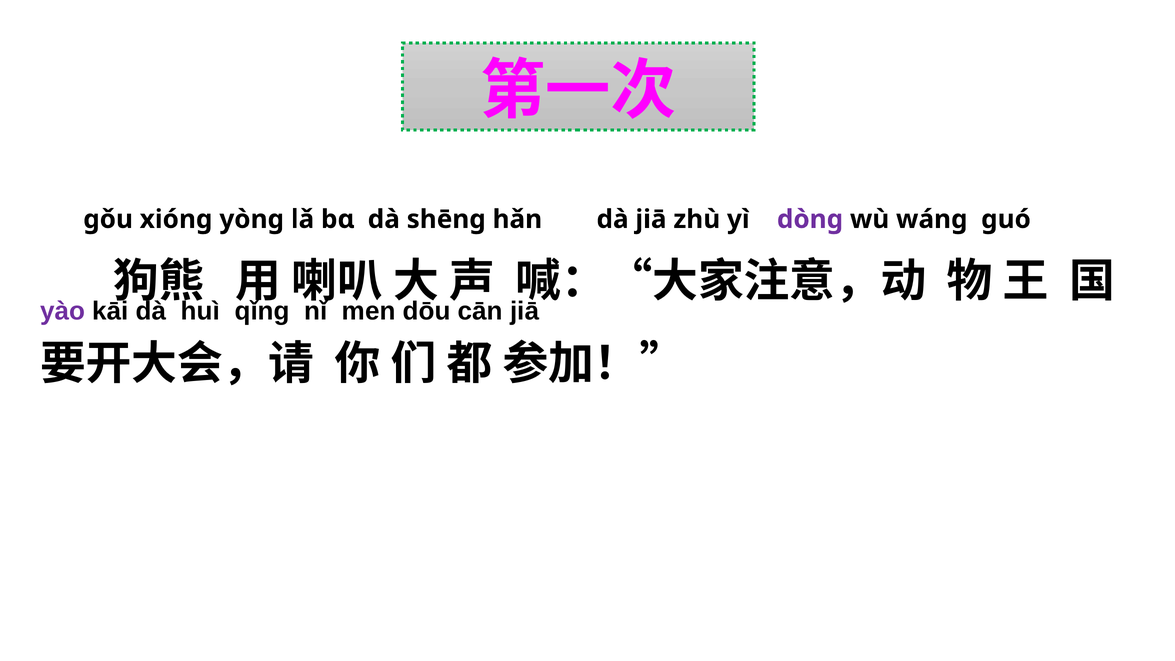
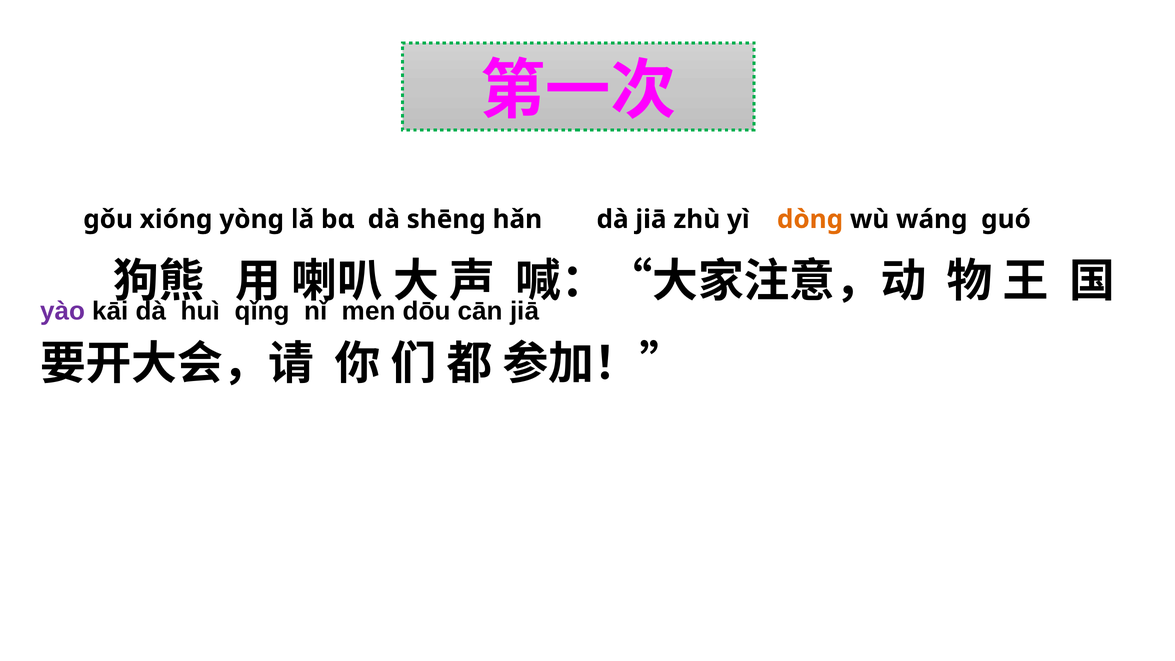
dònɡ colour: purple -> orange (810, 219)
